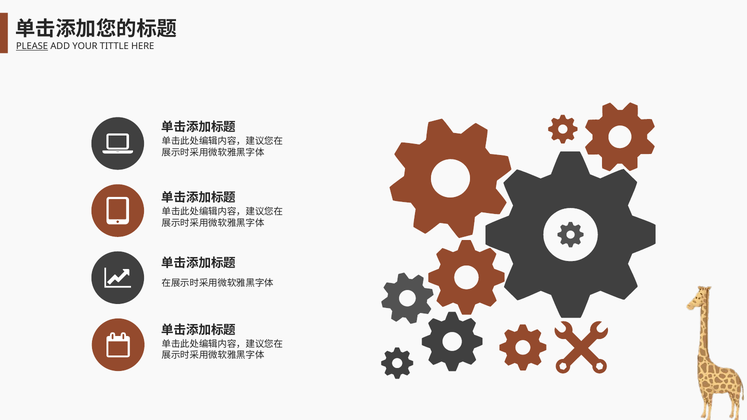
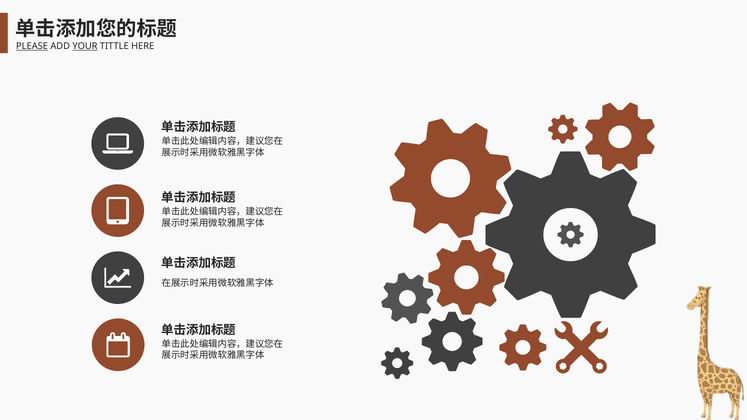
YOUR underline: none -> present (85, 46)
